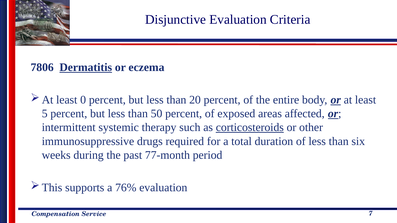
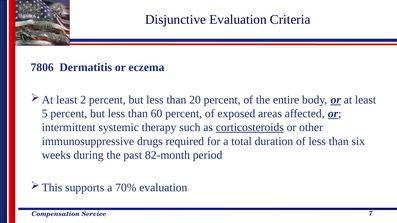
Dermatitis underline: present -> none (86, 67)
0: 0 -> 2 (83, 100)
50: 50 -> 60 (157, 114)
77-month: 77-month -> 82-month (167, 155)
76%: 76% -> 70% (126, 188)
